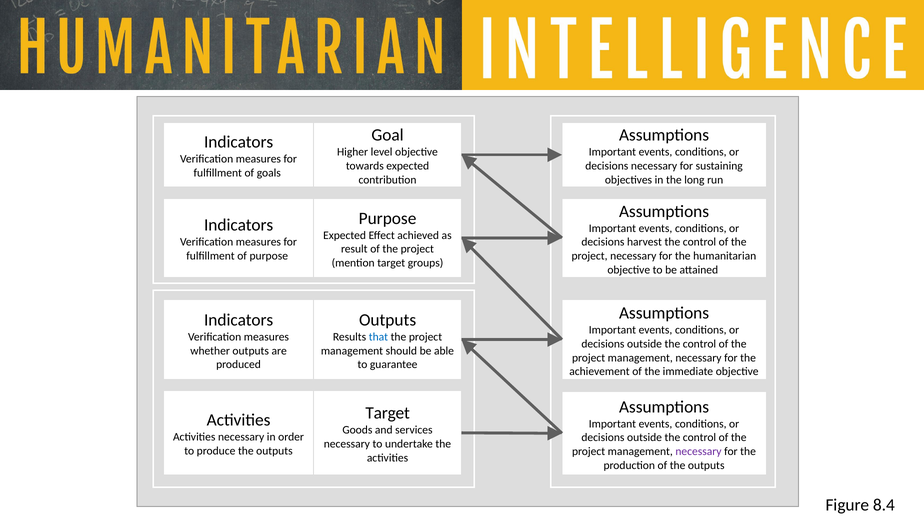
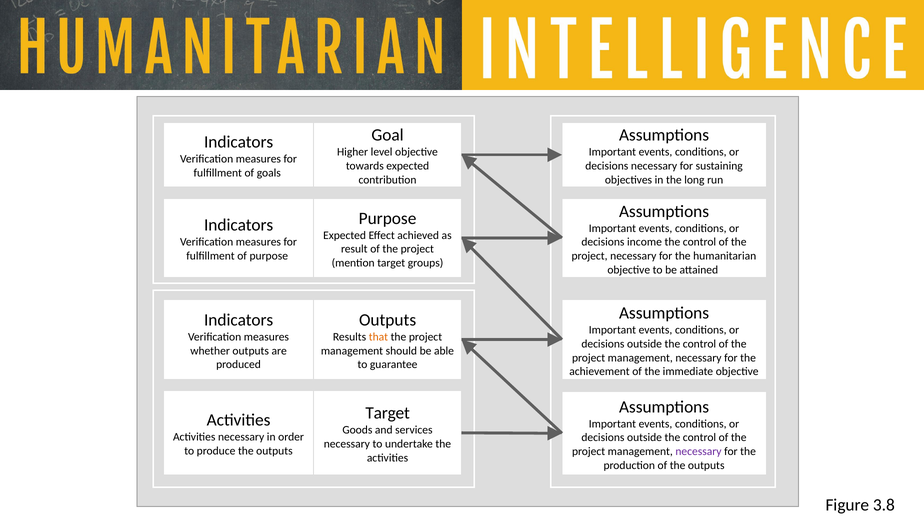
harvest: harvest -> income (644, 242)
that colour: blue -> orange (378, 337)
8.4: 8.4 -> 3.8 (884, 505)
